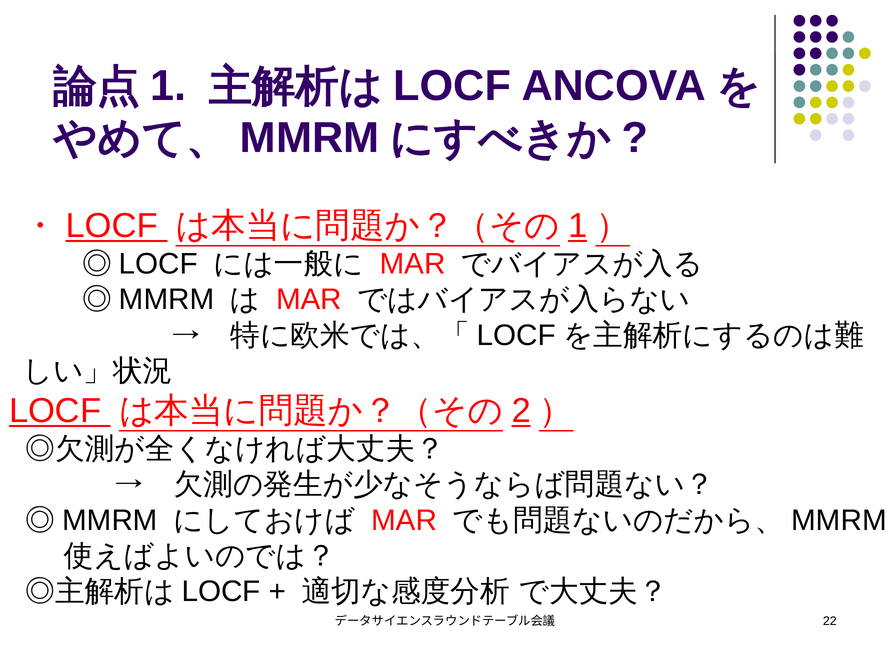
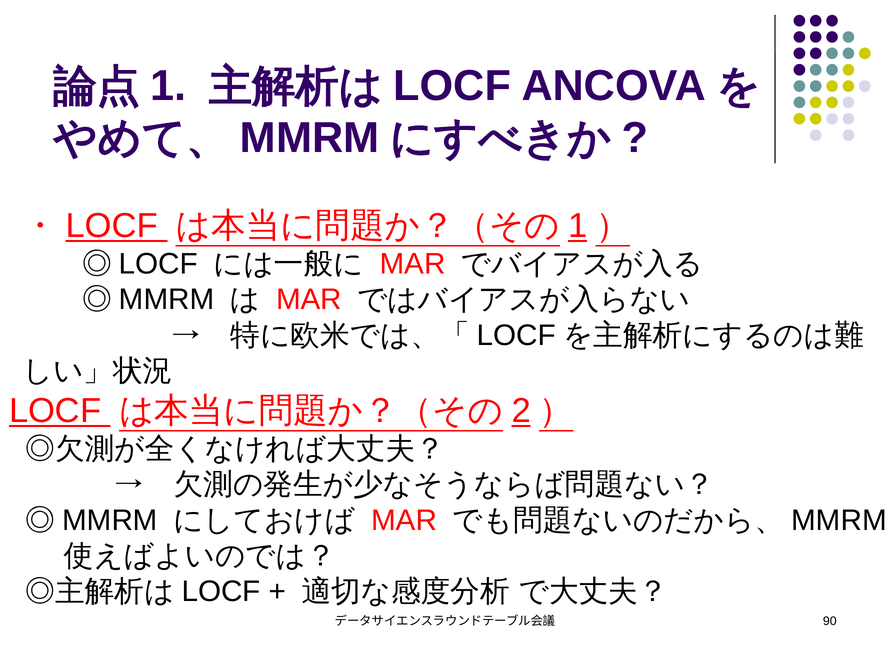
22: 22 -> 90 (830, 621)
